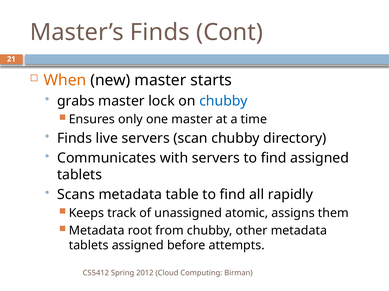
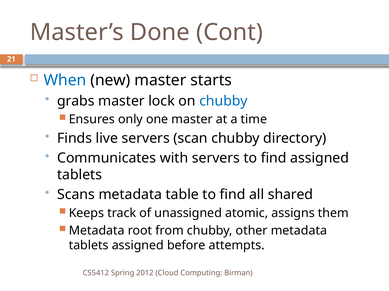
Master’s Finds: Finds -> Done (160, 32)
When colour: orange -> blue (65, 80)
rapidly: rapidly -> shared (290, 195)
